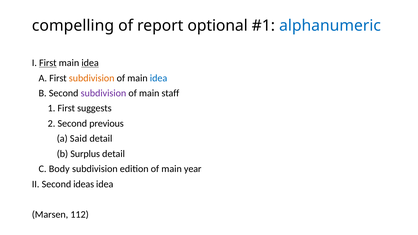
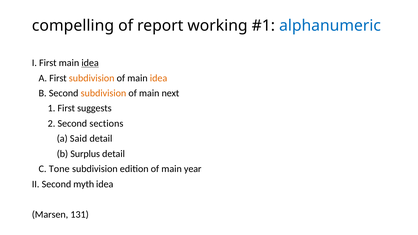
optional: optional -> working (218, 26)
First underline: present -> none (48, 63)
idea colour: blue -> orange (159, 78)
subdivision colour: purple -> orange (103, 93)
staff: staff -> next (170, 93)
previous: previous -> sections (106, 124)
Body: Body -> Tone (59, 169)
ideas: ideas -> myth (84, 184)
112: 112 -> 131 (80, 215)
